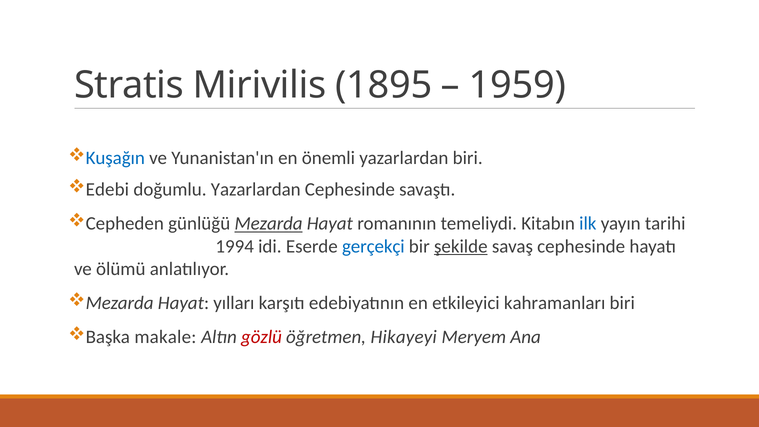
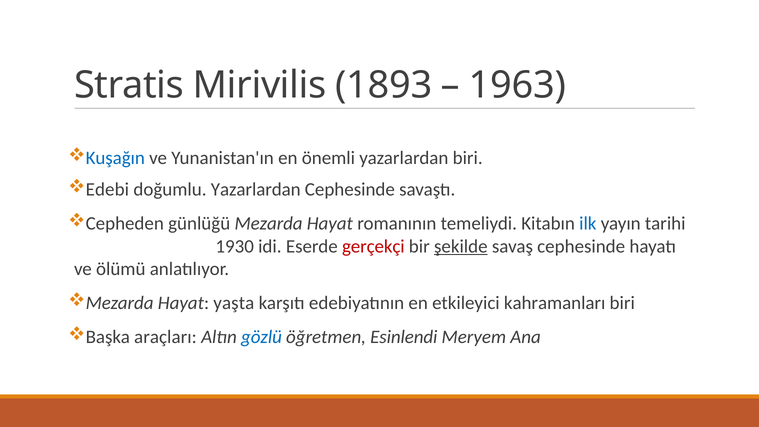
1895: 1895 -> 1893 (384, 85)
1959: 1959 -> 1963 (517, 85)
Mezarda underline: present -> none (269, 224)
1994: 1994 -> 1930 (235, 246)
gerçekçi colour: blue -> red (373, 246)
yılları: yılları -> yaşta (234, 303)
makale: makale -> araçları (165, 337)
gözlü colour: red -> blue (262, 337)
Hikayeyi: Hikayeyi -> Esinlendi (404, 337)
